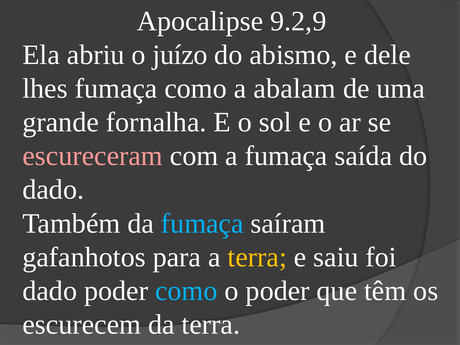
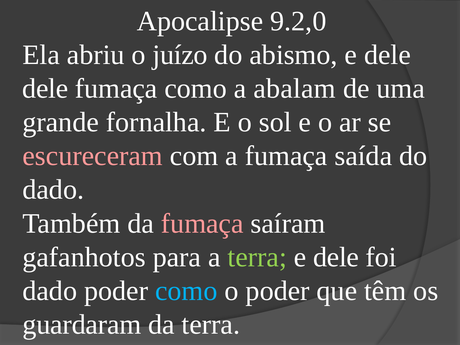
9.2,9: 9.2,9 -> 9.2,0 (298, 21)
lhes: lhes -> dele (45, 89)
fumaça colour: light blue -> pink (202, 223)
terra colour: yellow -> light green (257, 257)
saiu: saiu -> dele (336, 257)
escurecem: escurecem -> guardaram (82, 325)
